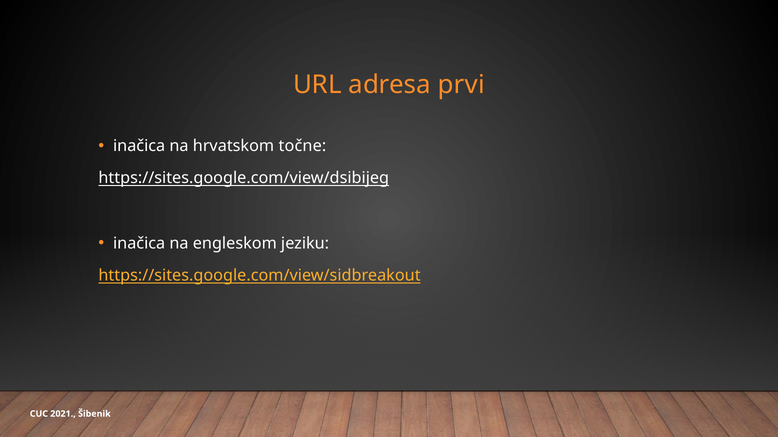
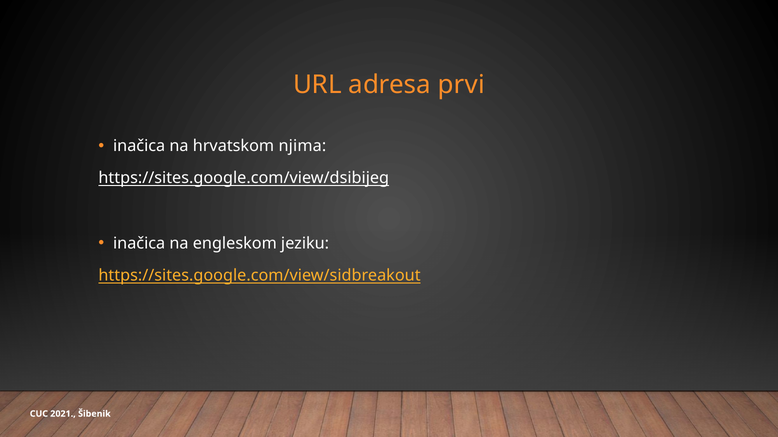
točne: točne -> njima (302, 146)
